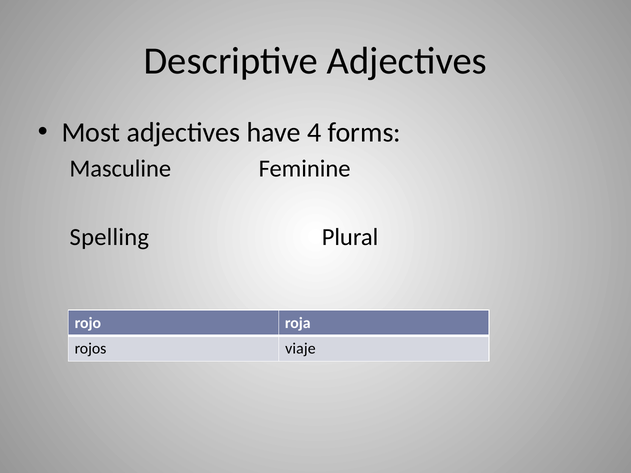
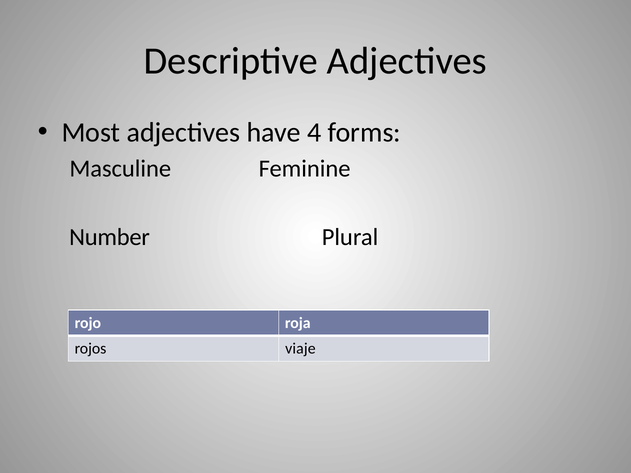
Spelling: Spelling -> Number (110, 237)
